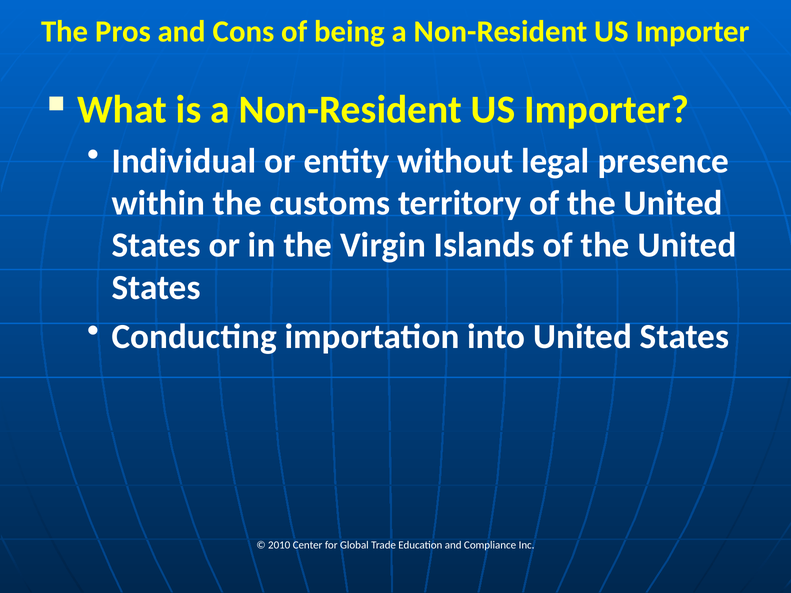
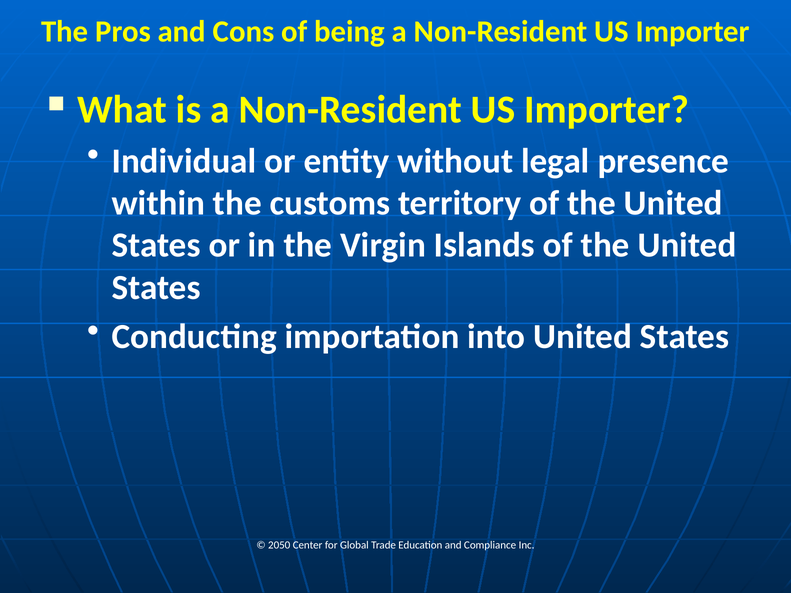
2010: 2010 -> 2050 (279, 545)
